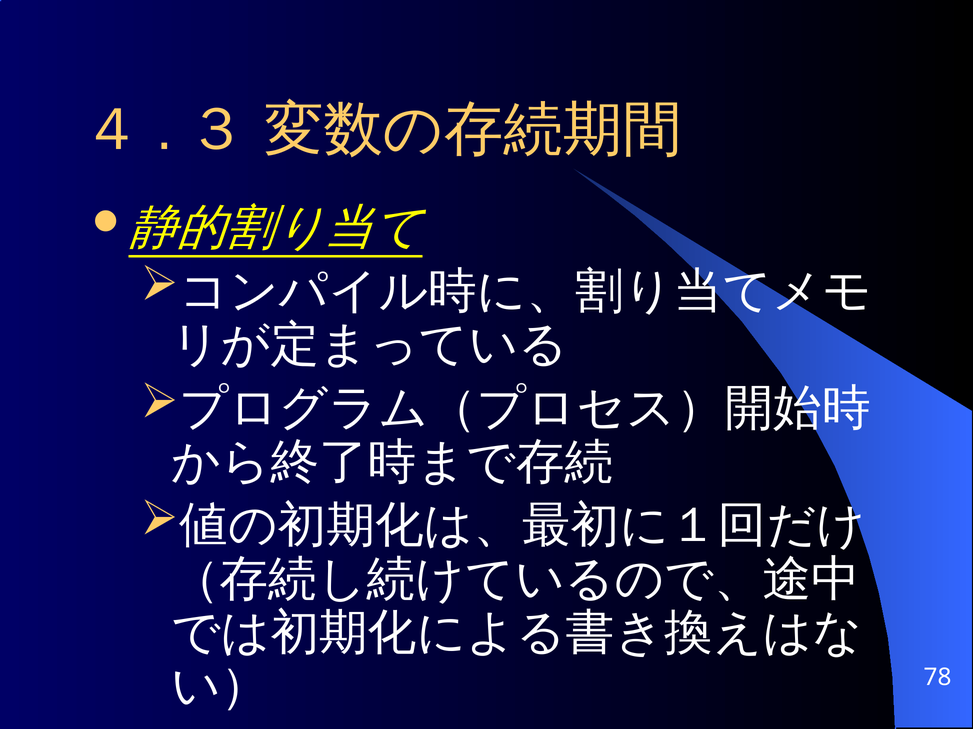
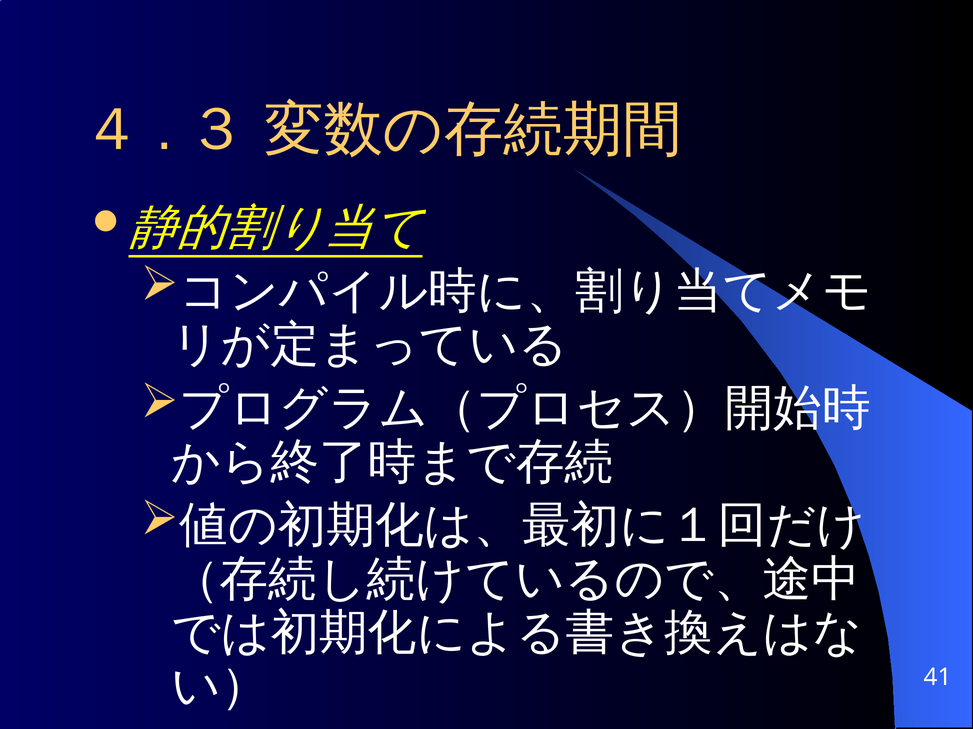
78: 78 -> 41 (938, 678)
